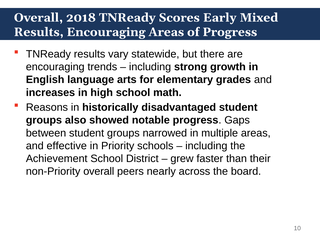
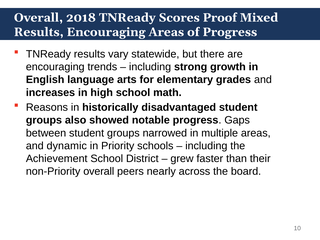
Early: Early -> Proof (220, 18)
effective: effective -> dynamic (67, 146)
